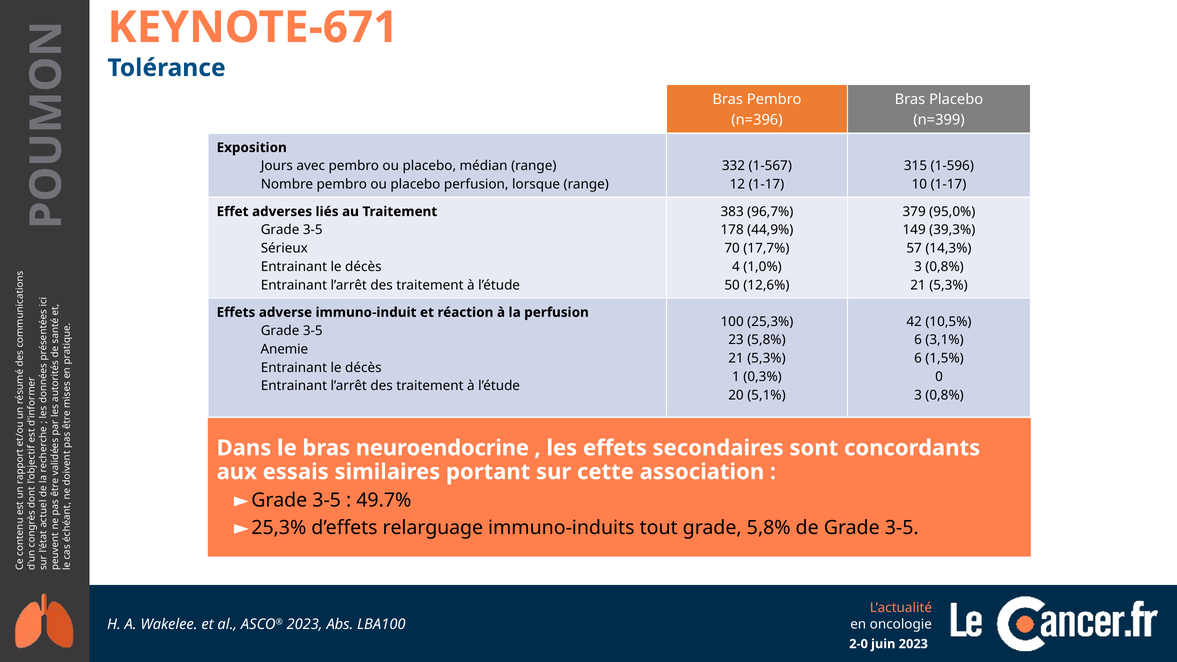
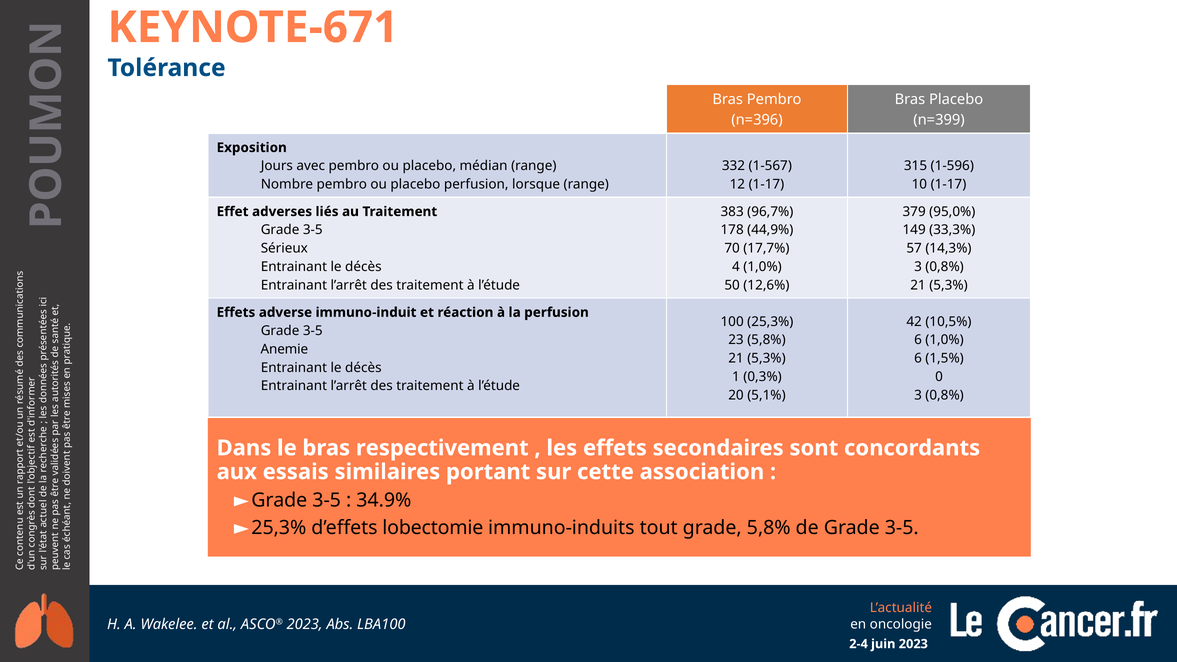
39,3%: 39,3% -> 33,3% (952, 230)
6 3,1%: 3,1% -> 1,0% (945, 340)
neuroendocrine: neuroendocrine -> respectivement (442, 448)
49.7%: 49.7% -> 34.9% (384, 501)
relarguage: relarguage -> lobectomie (433, 528)
2-0: 2-0 -> 2-4 (859, 644)
